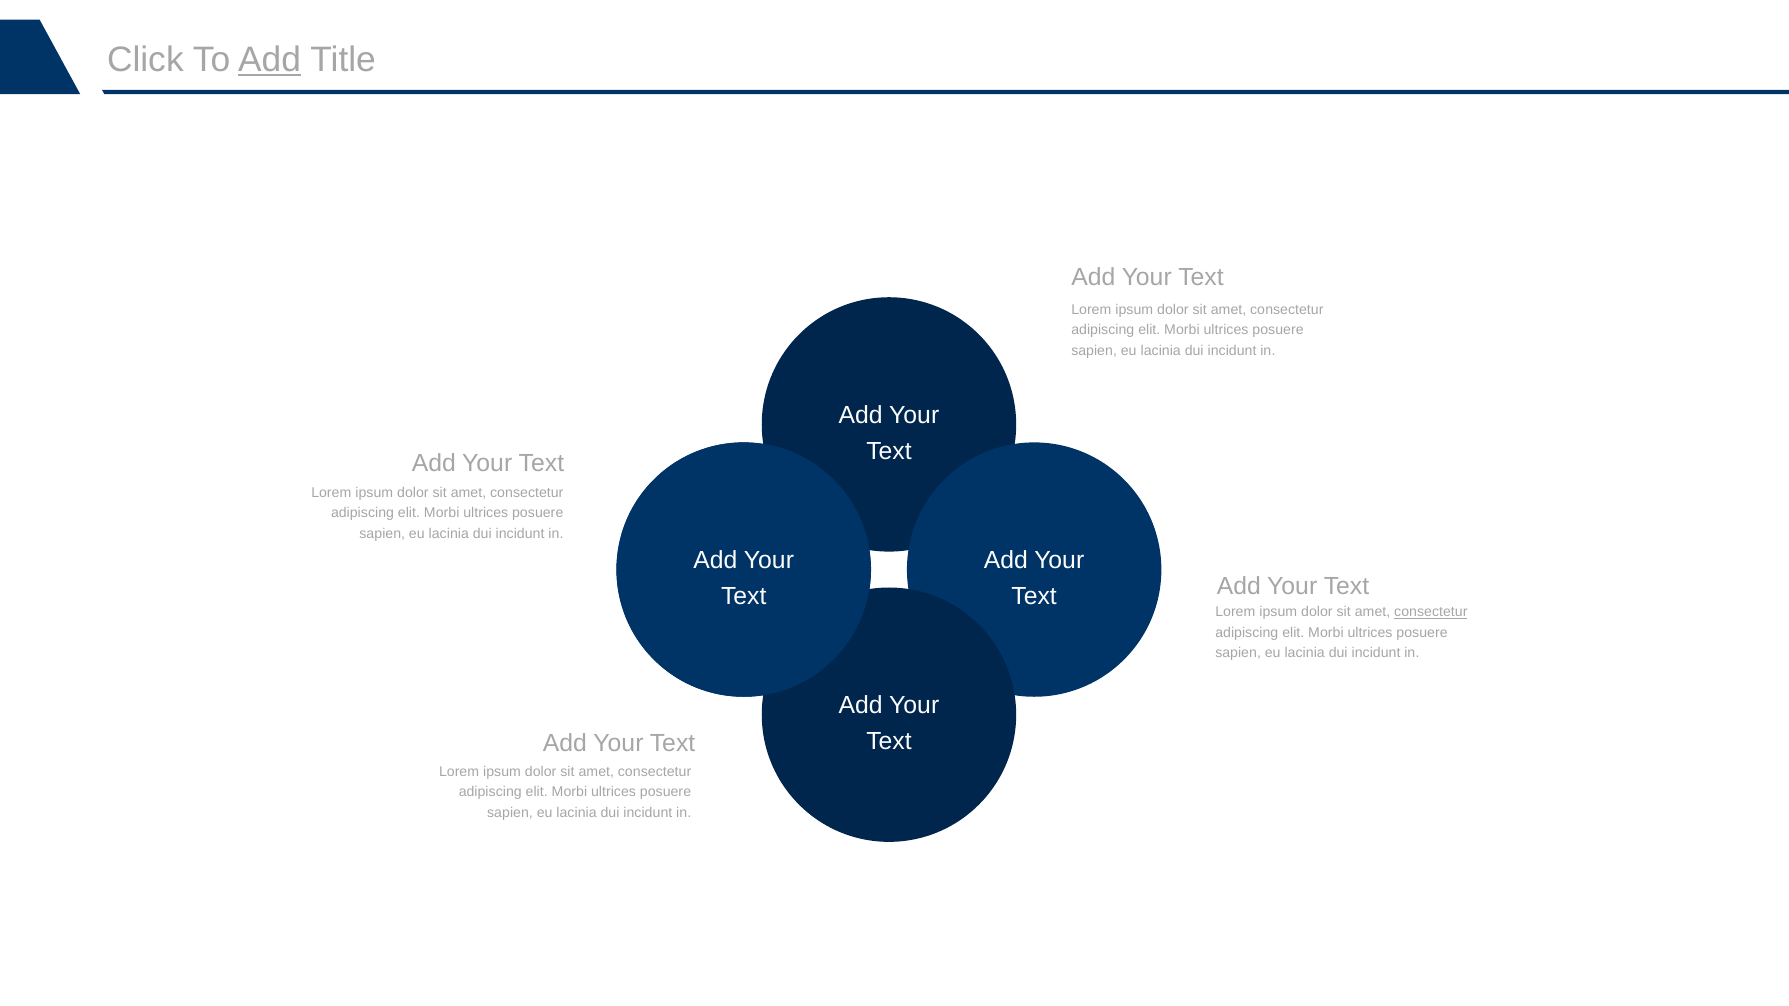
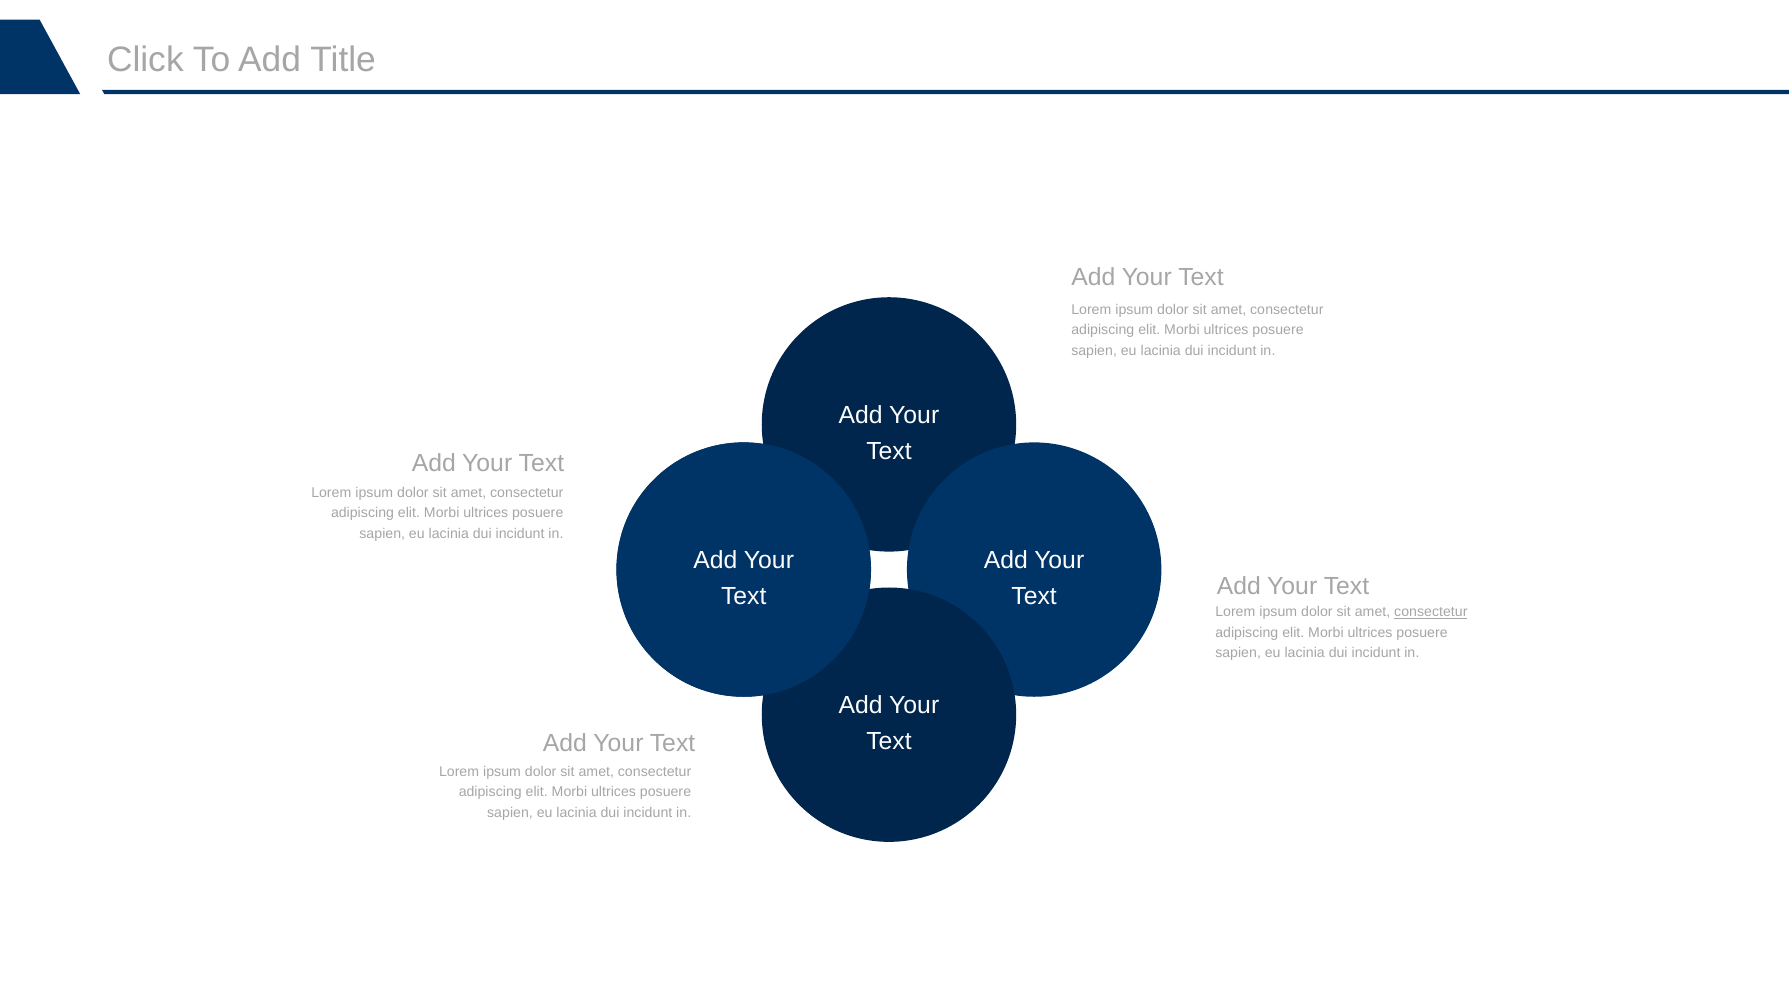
Add underline: present -> none (270, 60)
